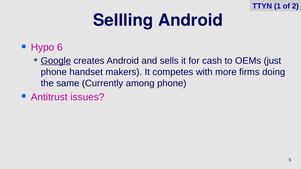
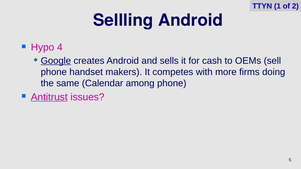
6: 6 -> 4 (60, 47)
just: just -> sell (272, 61)
Currently: Currently -> Calendar (103, 83)
Antitrust underline: none -> present (49, 97)
